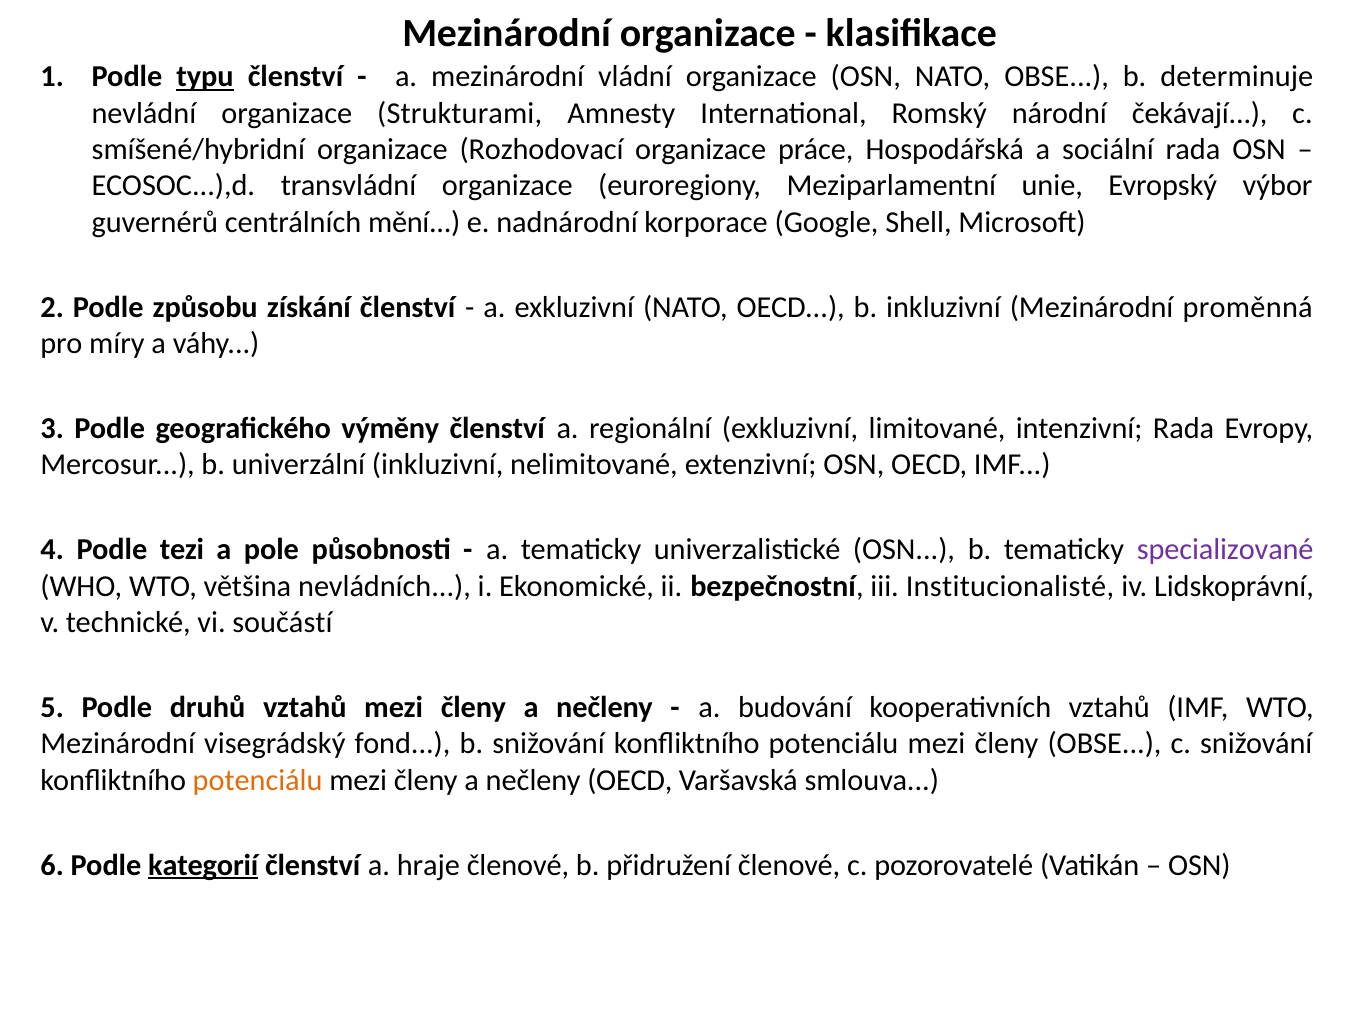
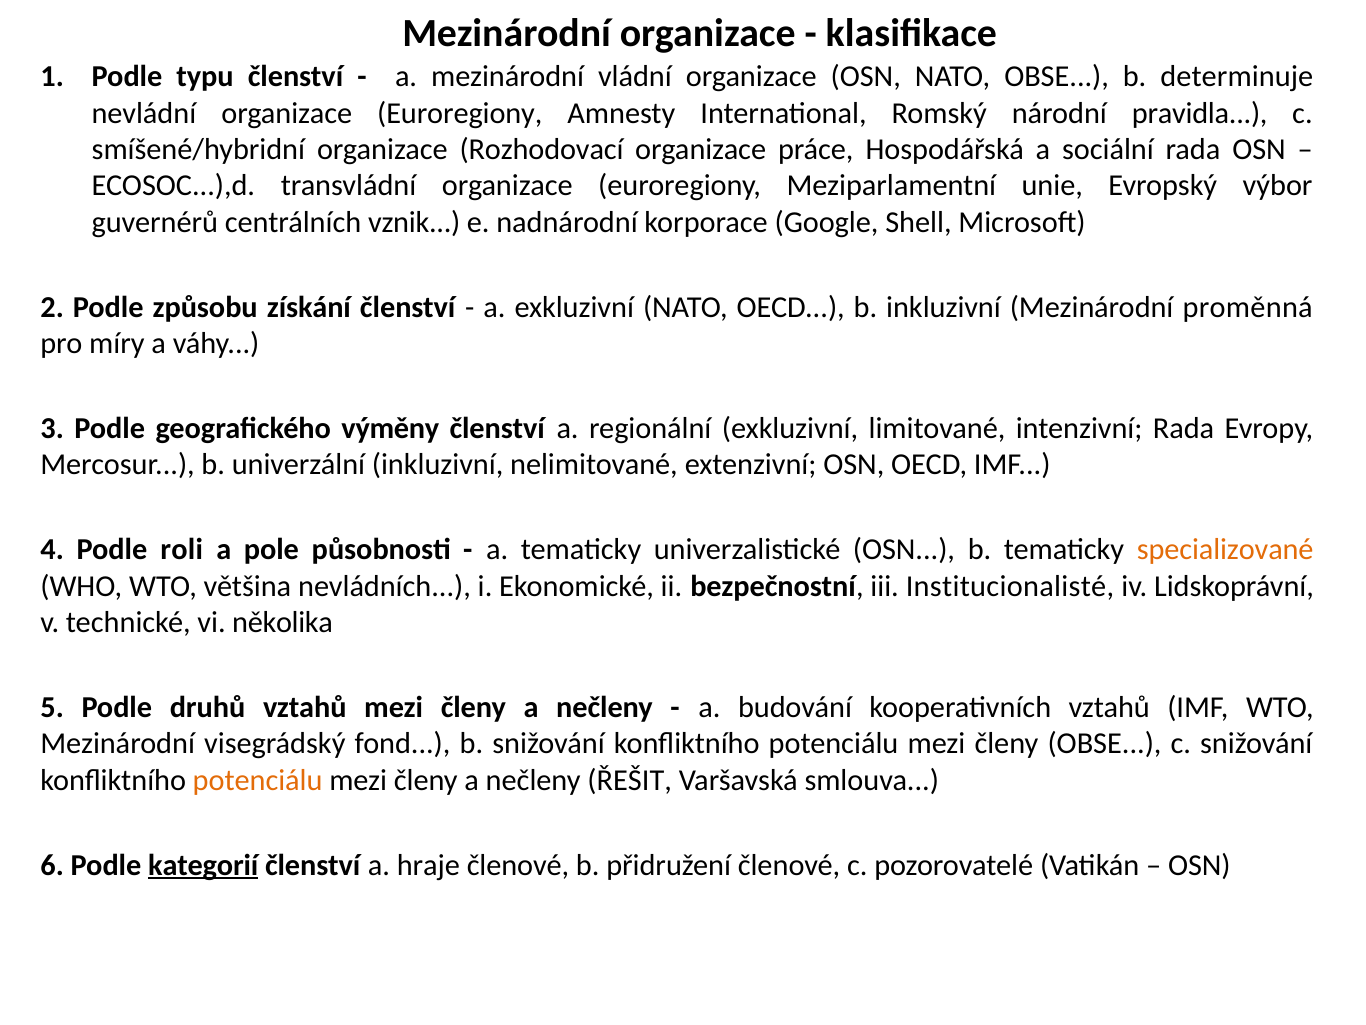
typu underline: present -> none (205, 77)
nevládní organizace Strukturami: Strukturami -> Euroregiony (460, 113)
čekávají: čekávají -> pravidla (1200, 113)
mění: mění -> vznik (414, 222)
tezi: tezi -> roli (182, 550)
specializované colour: purple -> orange (1225, 550)
součástí: součástí -> několika (283, 622)
nečleny OECD: OECD -> ŘEŠIT (630, 780)
